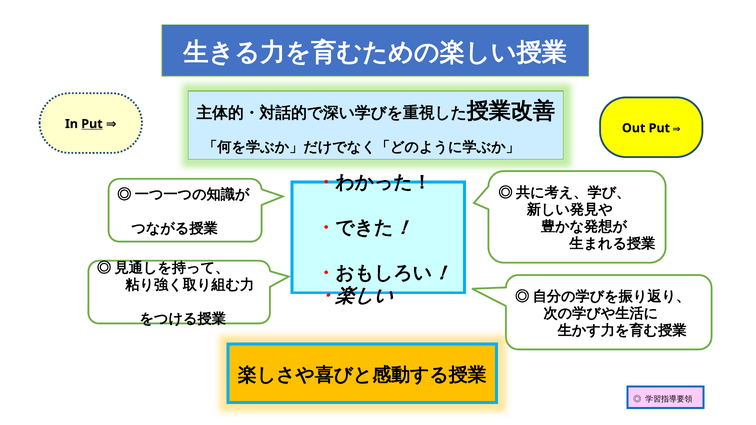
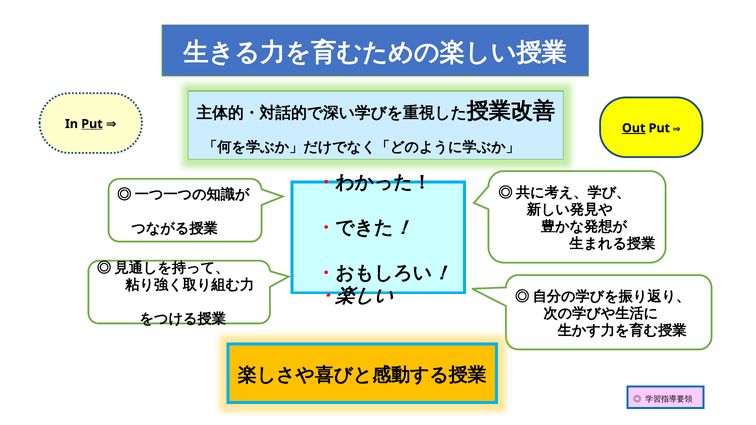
Out underline: none -> present (634, 128)
